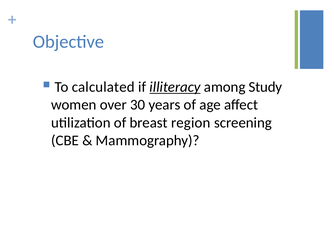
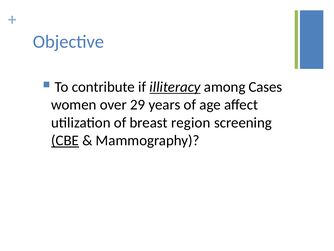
calculated: calculated -> contribute (103, 87)
Study: Study -> Cases (265, 87)
30: 30 -> 29 (138, 105)
CBE underline: none -> present (65, 140)
